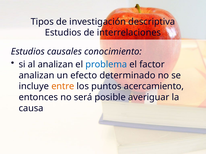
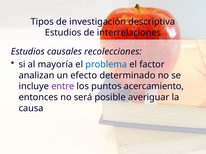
conocimiento: conocimiento -> recolecciones (113, 52)
al analizan: analizan -> mayoría (55, 65)
entre colour: orange -> purple (63, 87)
